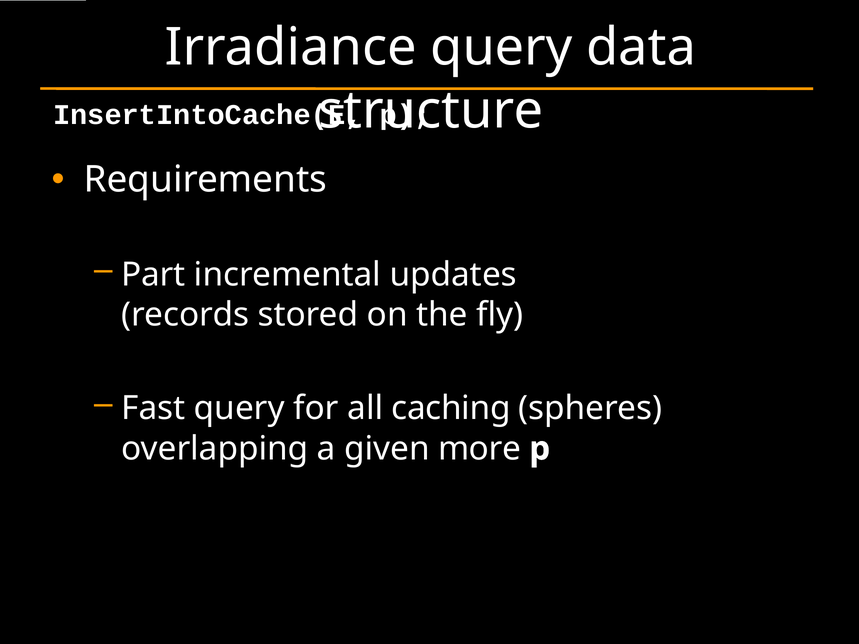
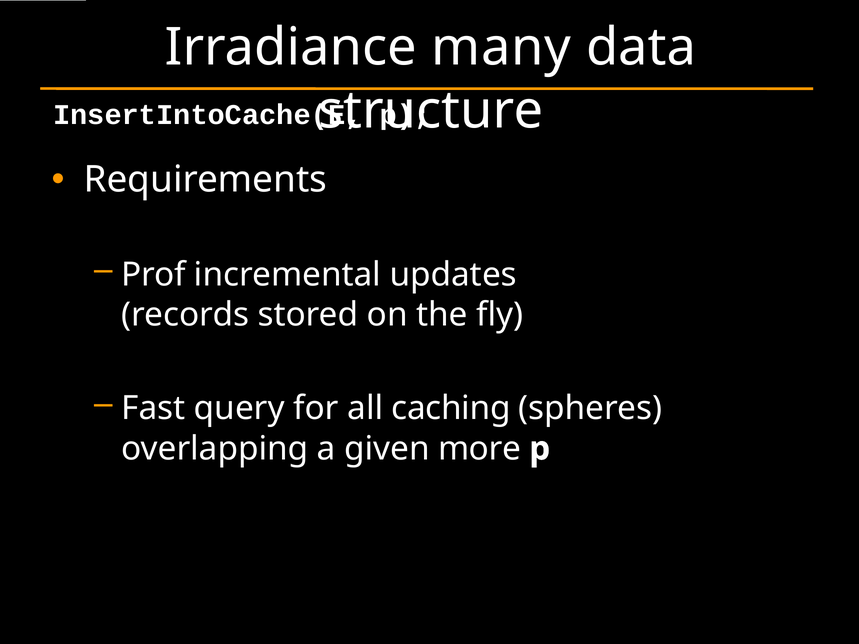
Irradiance query: query -> many (501, 48)
Part: Part -> Prof (154, 275)
